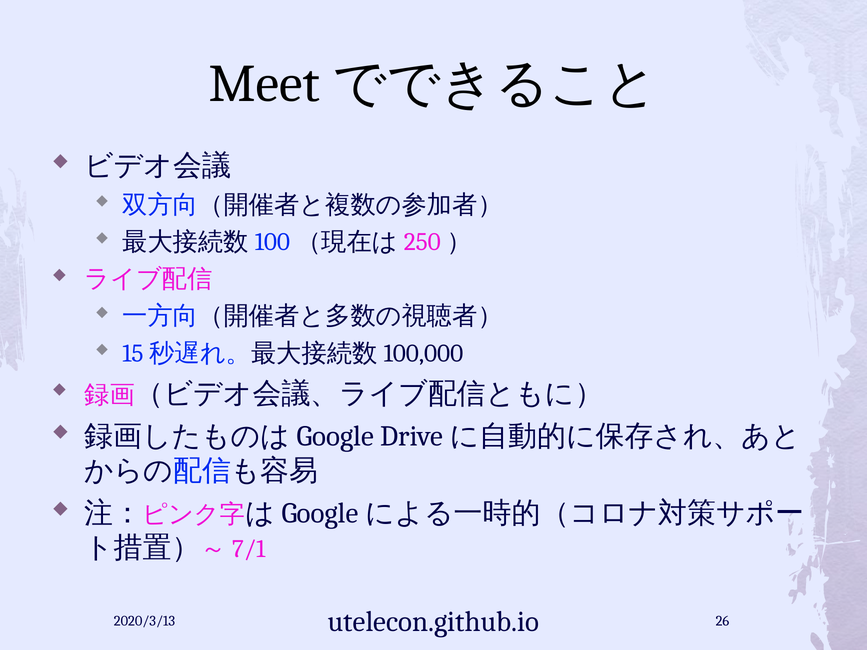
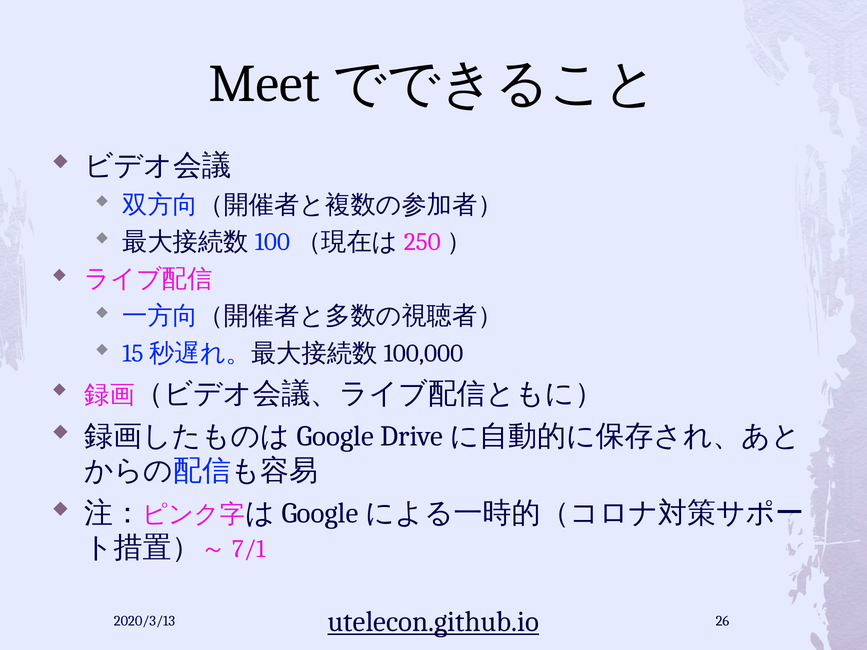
utelecon.github.io underline: none -> present (433, 622)
